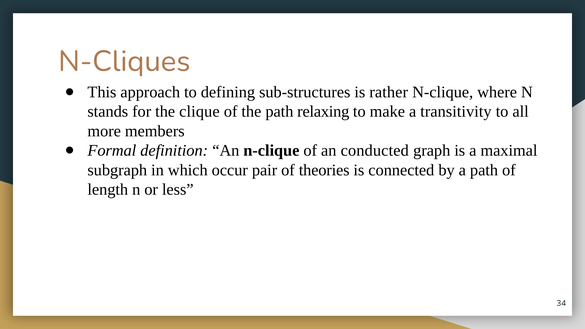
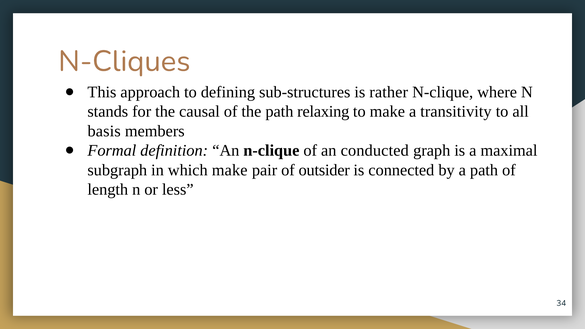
clique: clique -> causal (199, 112)
more: more -> basis (104, 131)
which occur: occur -> make (230, 170)
theories: theories -> outsider (324, 170)
